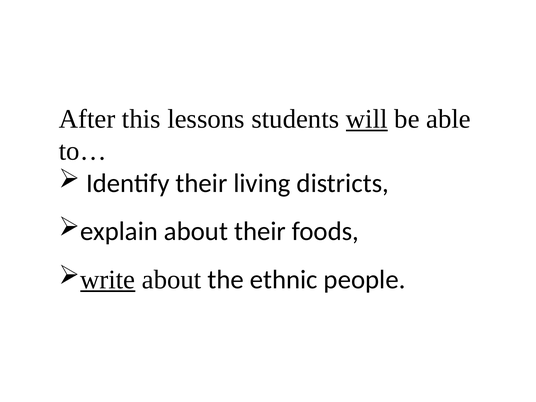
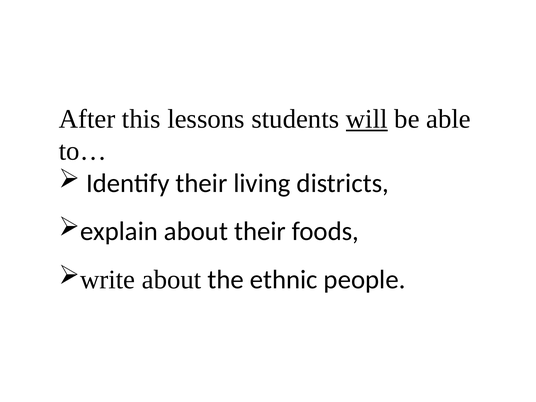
write underline: present -> none (108, 280)
